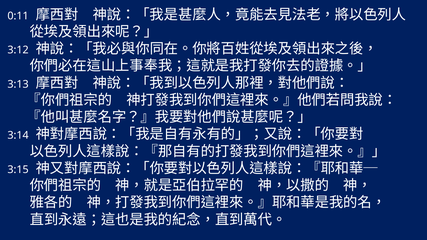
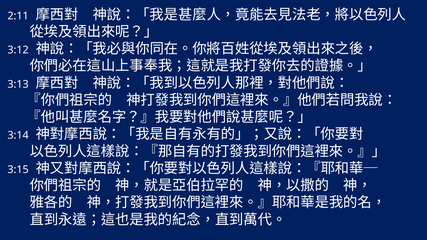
0:11: 0:11 -> 2:11 (18, 16)
